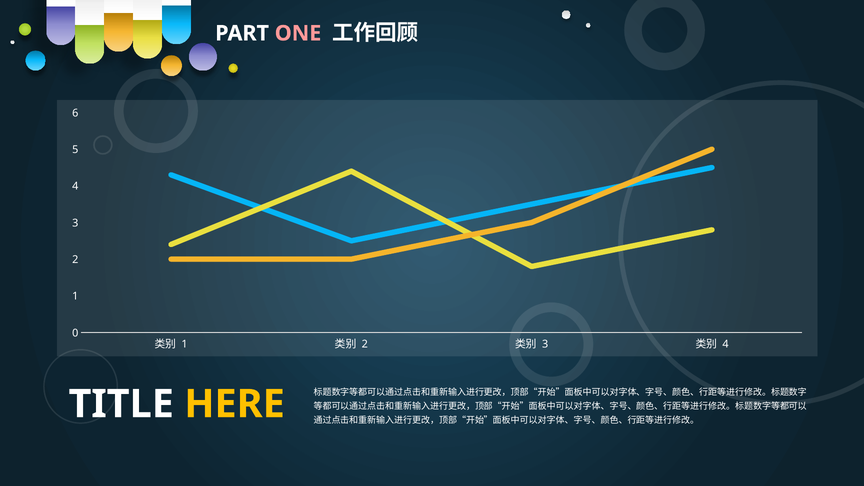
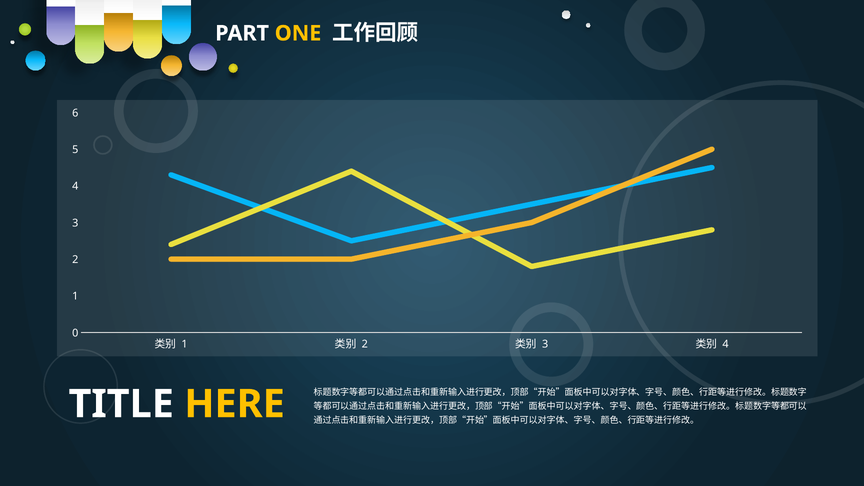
ONE colour: pink -> yellow (298, 33)
